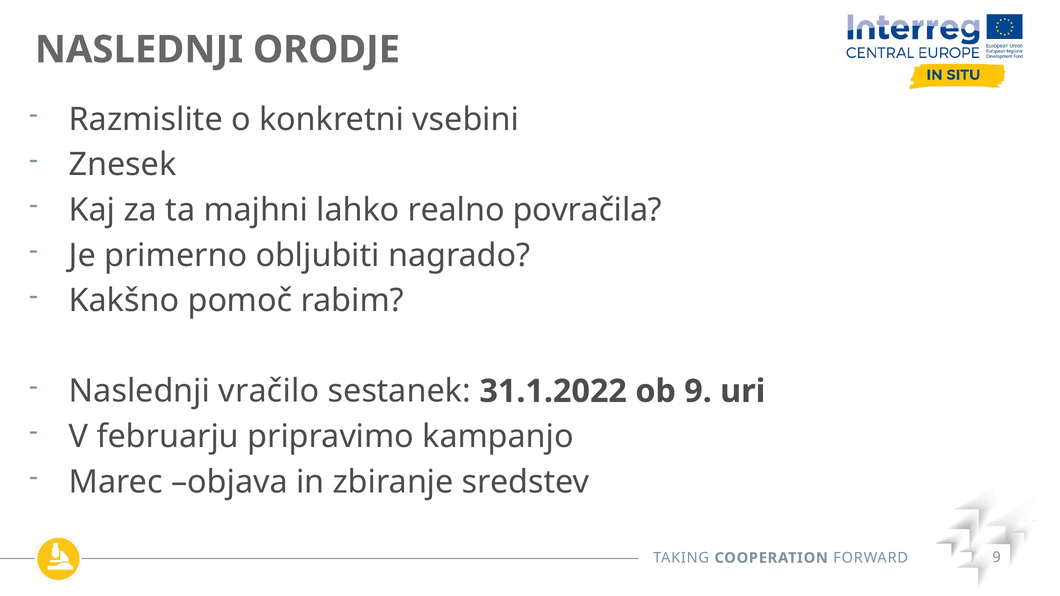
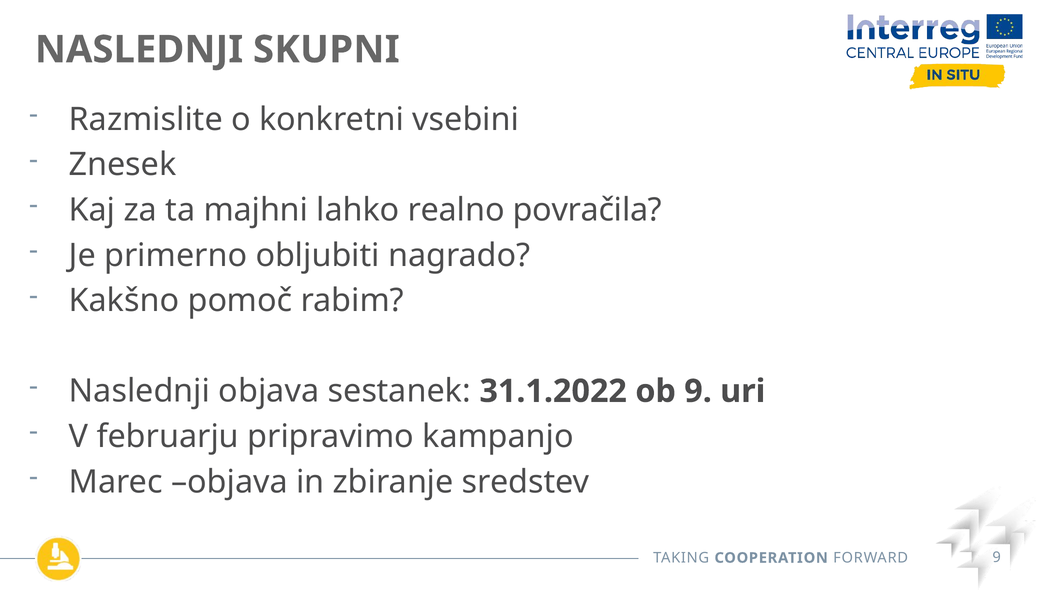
ORODJE: ORODJE -> SKUPNI (326, 50)
Naslednji vračilo: vračilo -> objava (269, 391)
